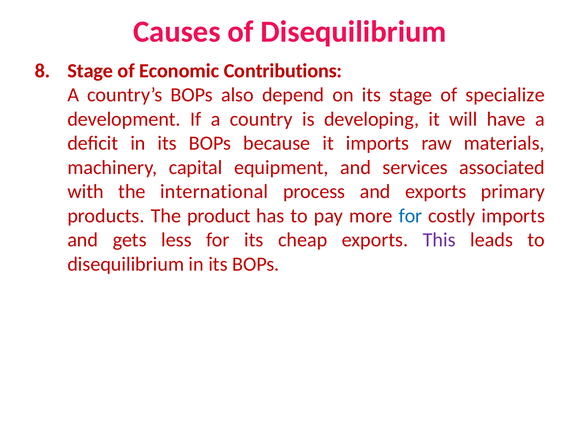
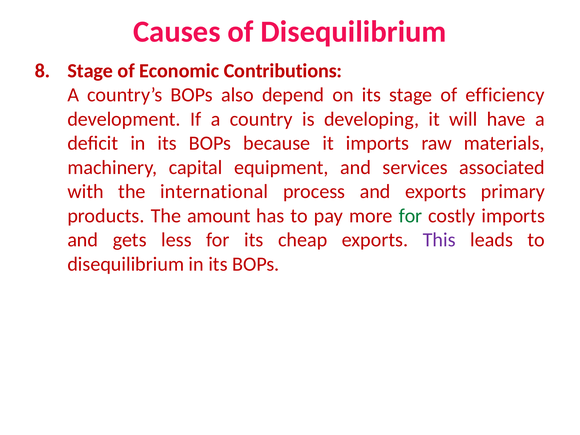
specialize: specialize -> efficiency (505, 95)
product: product -> amount (219, 216)
for colour: blue -> green (410, 216)
